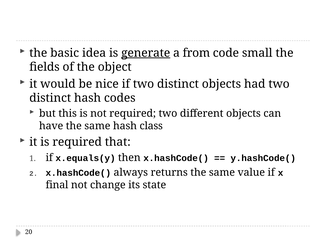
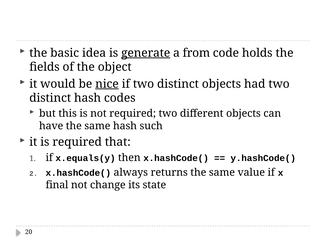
small: small -> holds (257, 53)
nice underline: none -> present (107, 84)
class: class -> such (151, 126)
